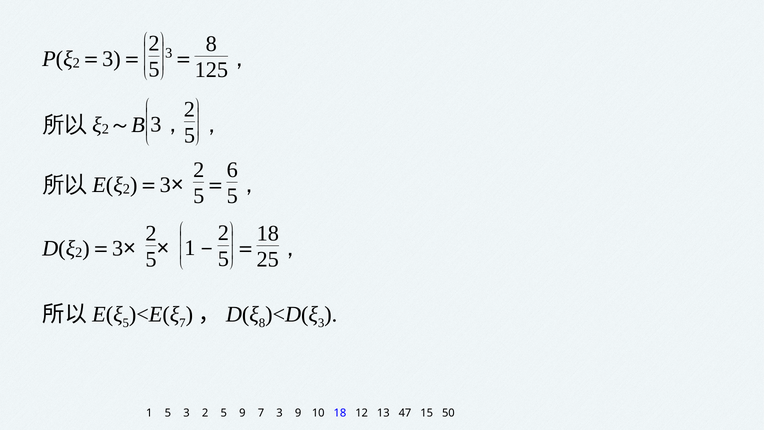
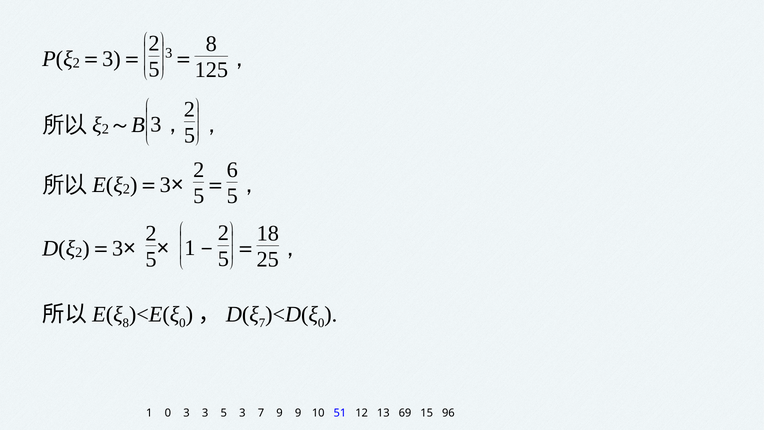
5: 5 -> 8 (126, 323)
7: 7 -> 0 (182, 323)
8: 8 -> 7 (262, 323)
3: 3 -> 0 (321, 323)
1 5: 5 -> 0 (168, 413)
3 2: 2 -> 3 (205, 413)
9: 9 -> 3 (242, 413)
7 3: 3 -> 9 (280, 413)
10 18: 18 -> 51 (340, 413)
47: 47 -> 69 (405, 413)
50: 50 -> 96 (448, 413)
